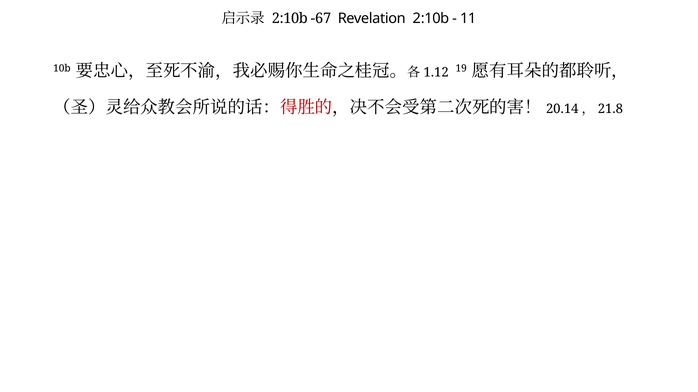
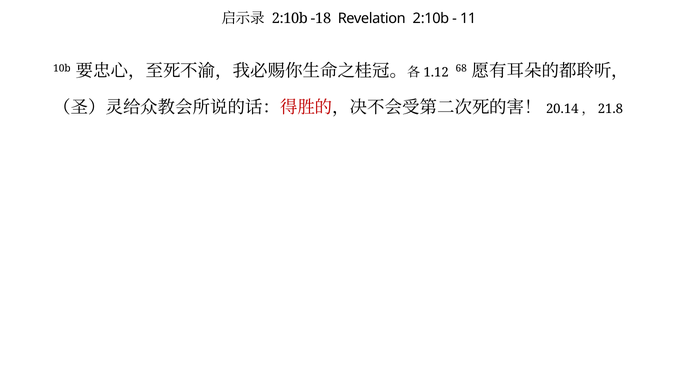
-67: -67 -> -18 (321, 18)
19: 19 -> 68 (461, 69)
